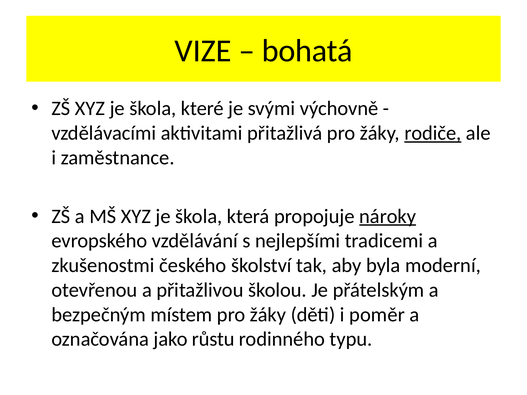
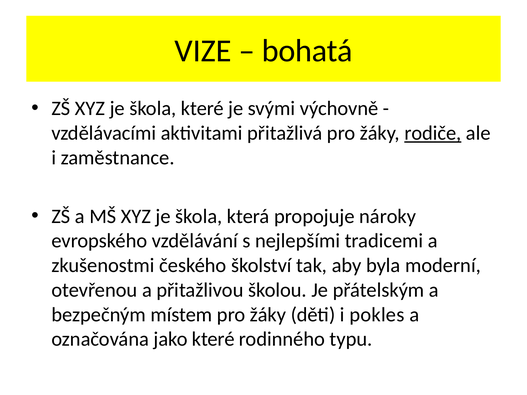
nároky underline: present -> none (388, 216)
poměr: poměr -> pokles (377, 315)
jako růstu: růstu -> které (213, 339)
